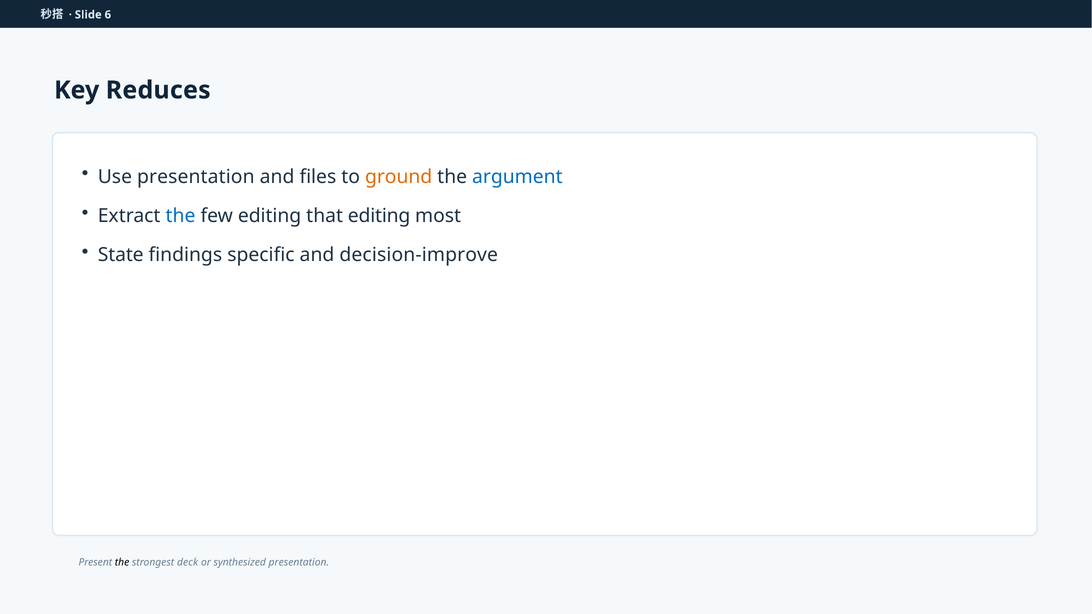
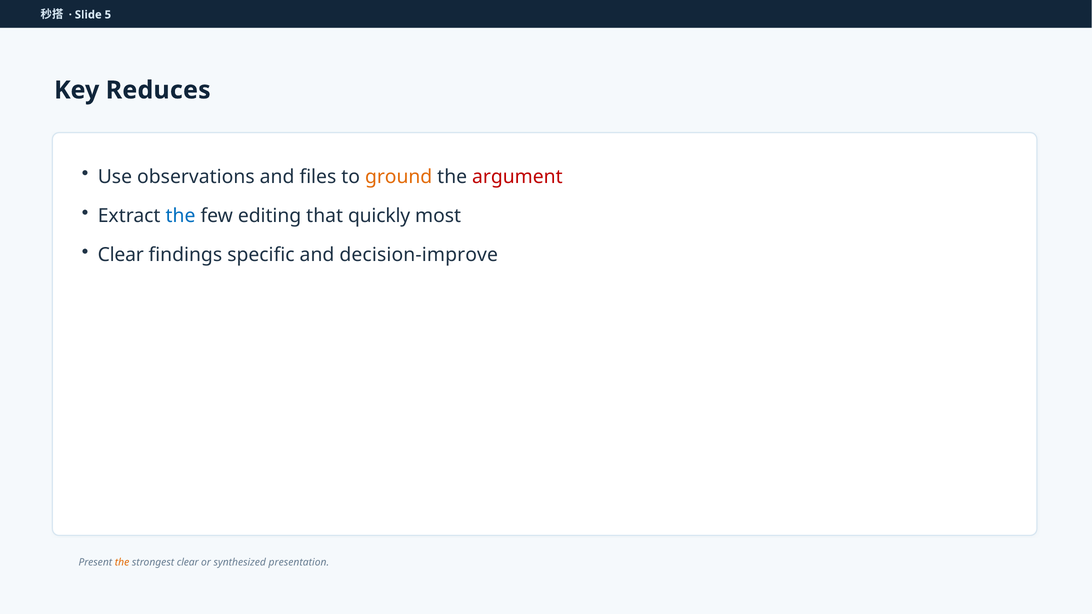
6: 6 -> 5 (108, 15)
Use presentation: presentation -> observations (196, 177)
argument colour: blue -> red (517, 177)
that editing: editing -> quickly (379, 216)
State: State -> Clear (121, 255)
the colour: black -> orange (122, 563)
strongest deck: deck -> clear (188, 563)
